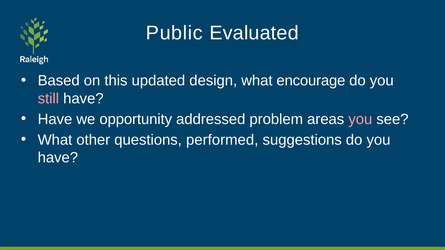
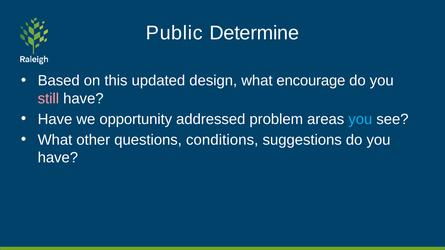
Evaluated: Evaluated -> Determine (254, 33)
you colour: pink -> light blue (360, 119)
performed: performed -> conditions (222, 140)
